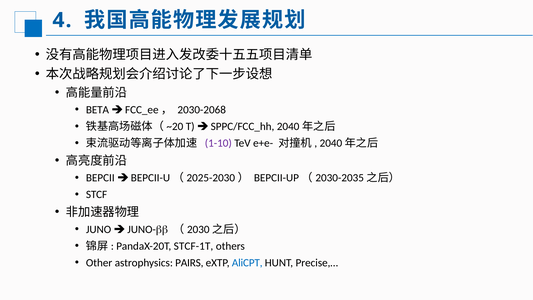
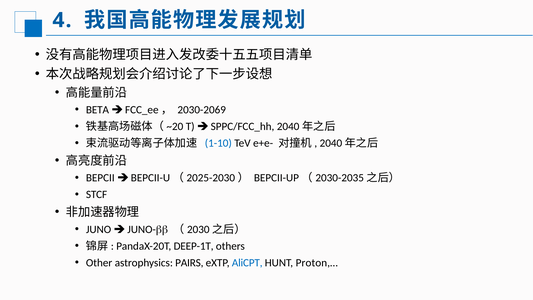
2030-2068: 2030-2068 -> 2030-2069 (202, 110)
1-10 colour: purple -> blue (218, 143)
STCF-1T: STCF-1T -> DEEP-1T (194, 246)
Precise,…: Precise,… -> Proton,… (317, 263)
